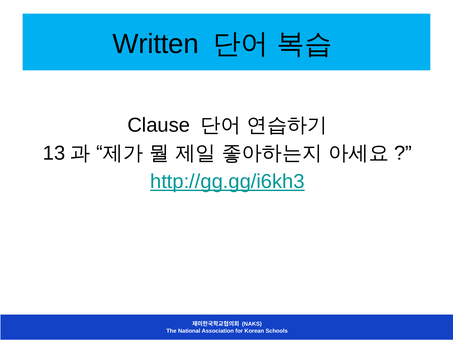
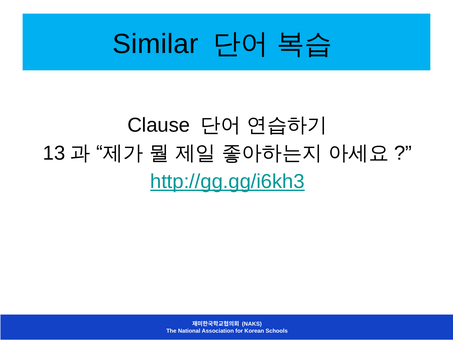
Written: Written -> Similar (155, 44)
